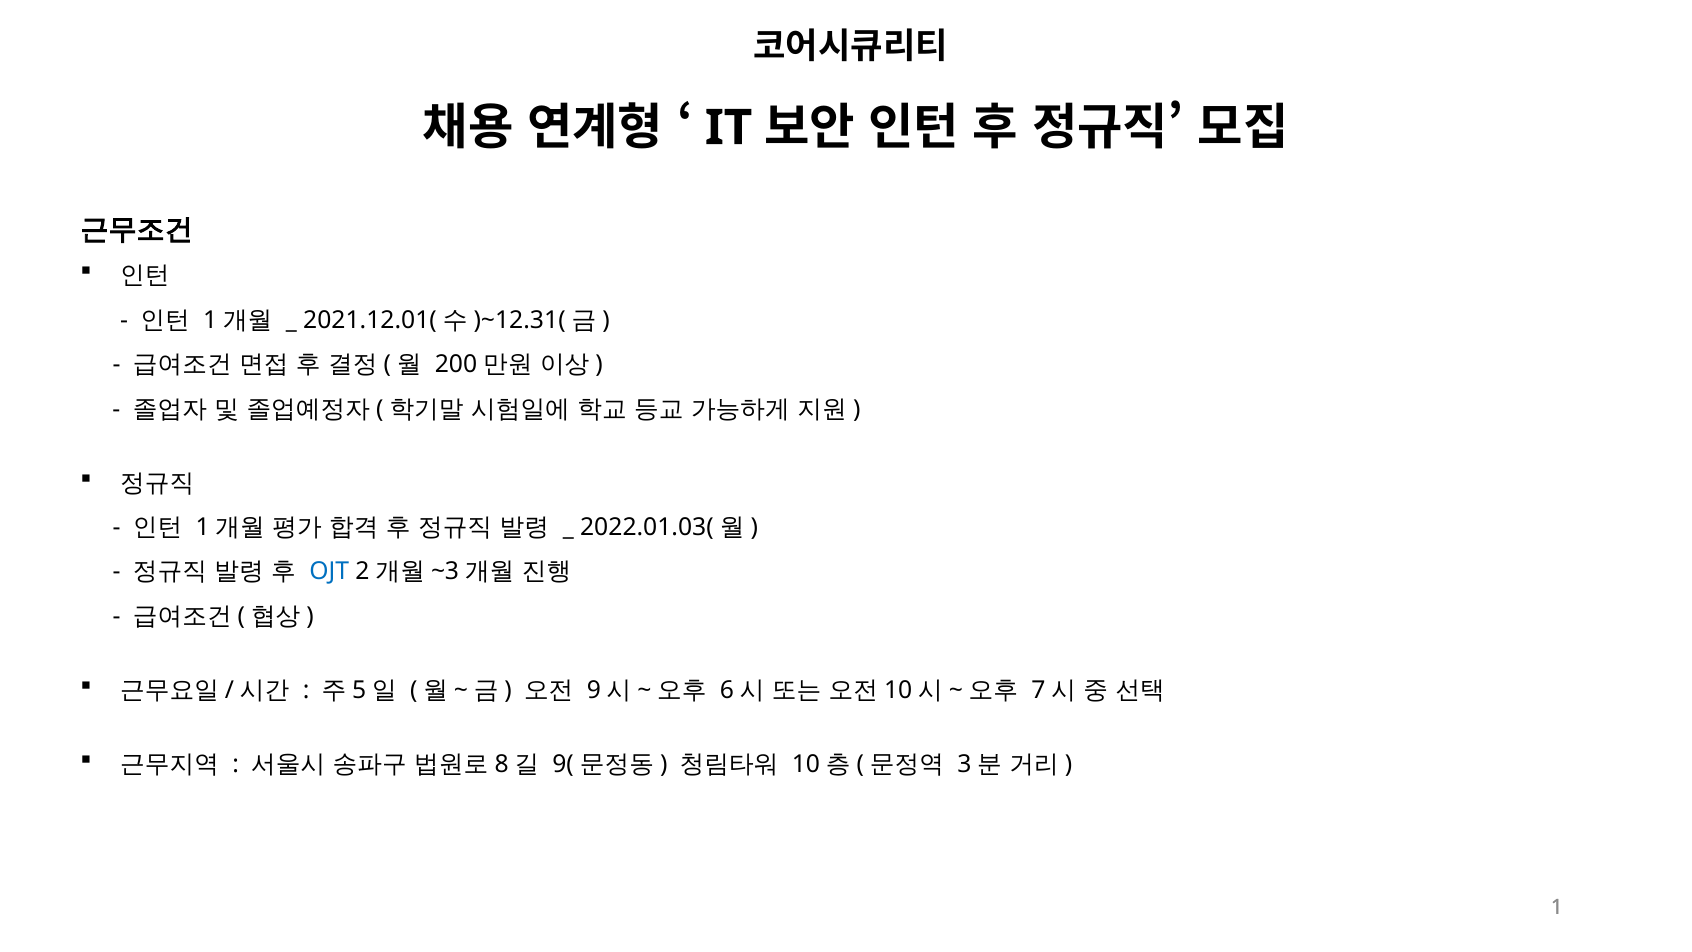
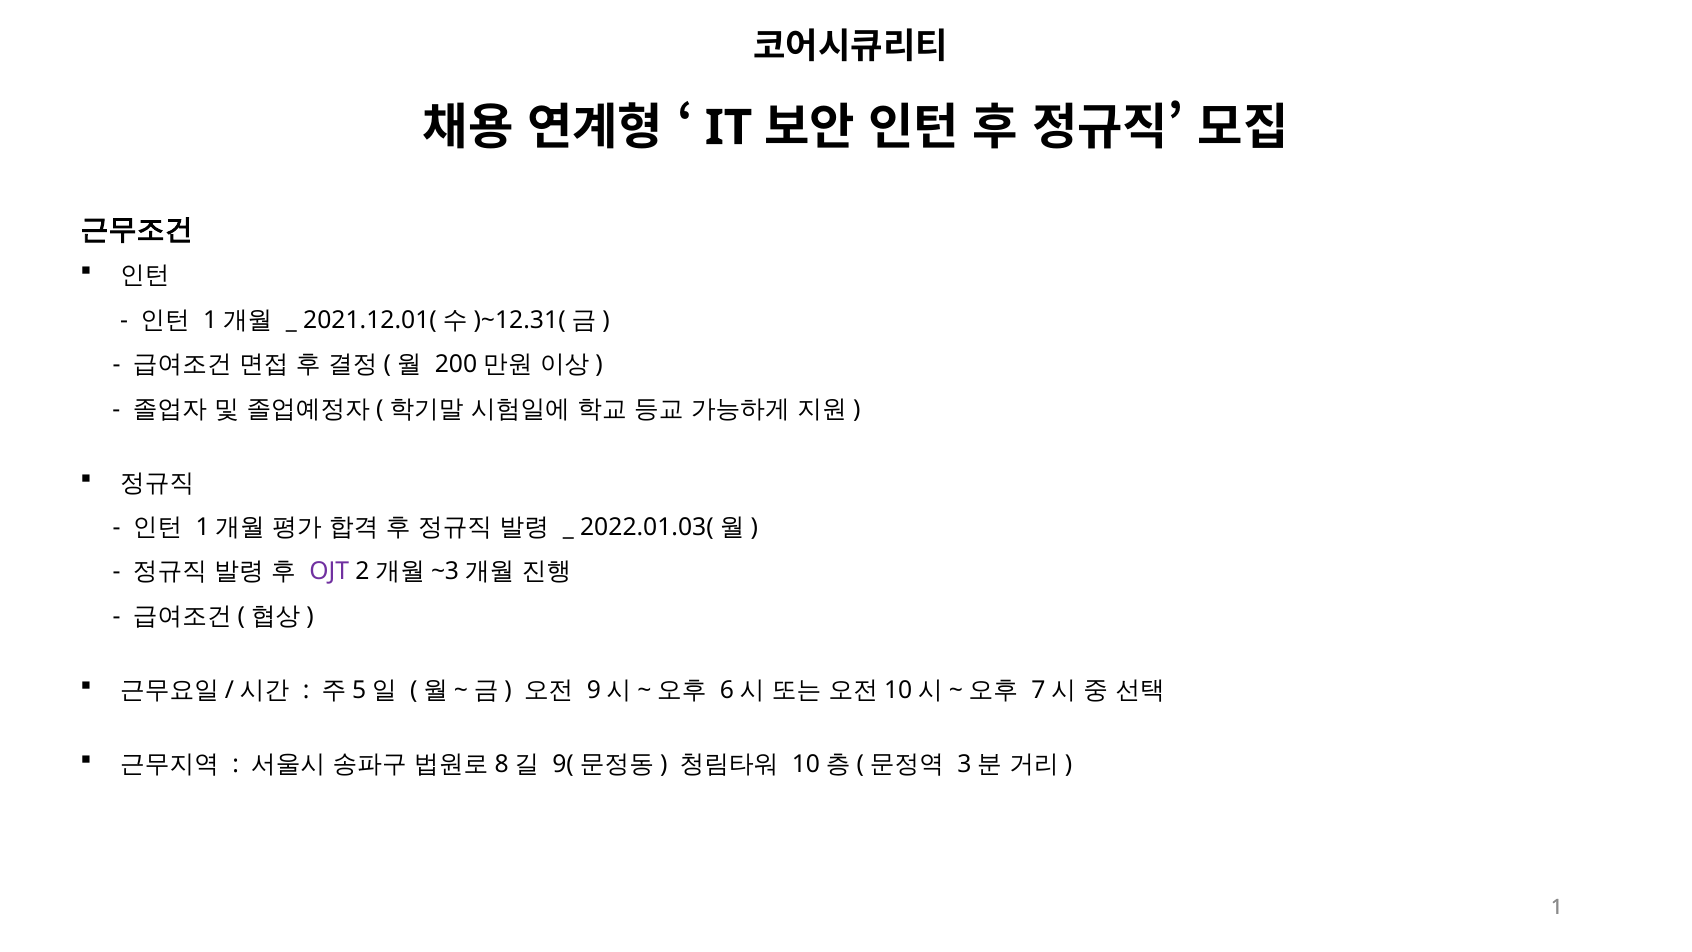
OJT colour: blue -> purple (329, 572)
